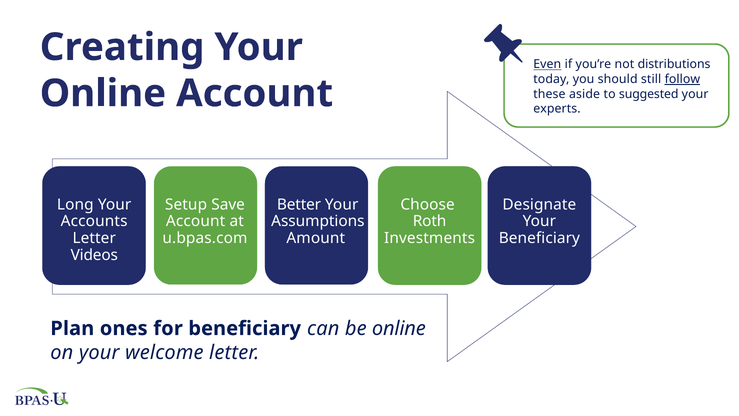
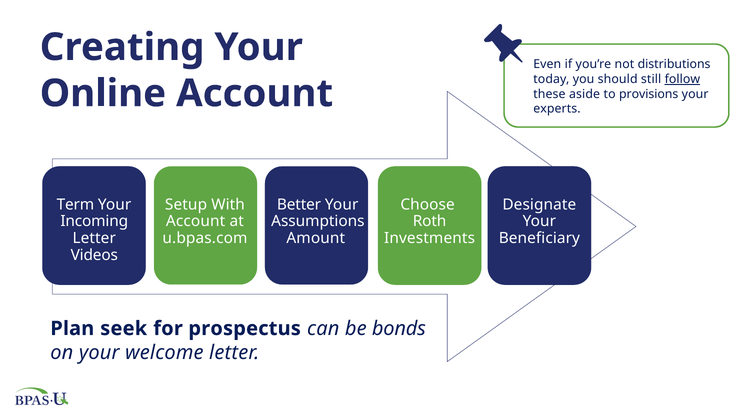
Even underline: present -> none (547, 64)
suggested: suggested -> provisions (649, 94)
Long: Long -> Term (75, 204)
Save: Save -> With (228, 204)
Accounts: Accounts -> Incoming (94, 221)
ones: ones -> seek (124, 328)
for beneficiary: beneficiary -> prospectus (245, 328)
be online: online -> bonds (399, 328)
